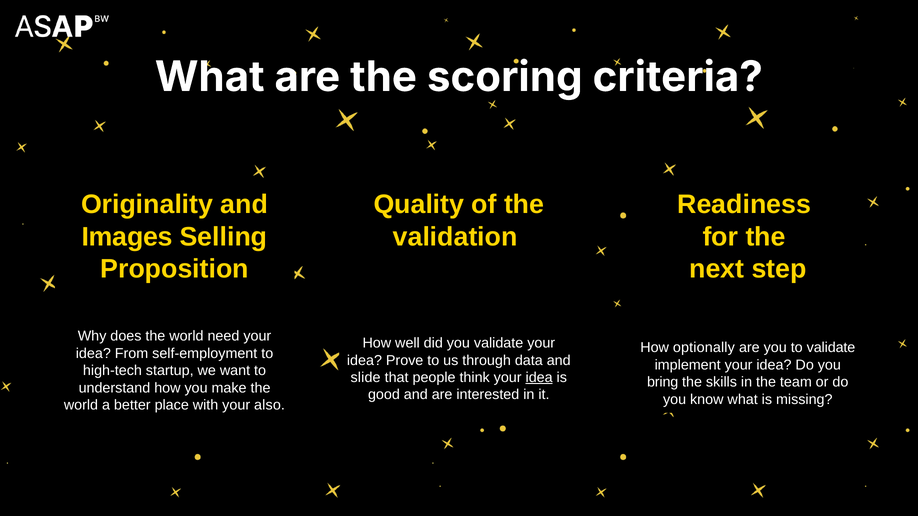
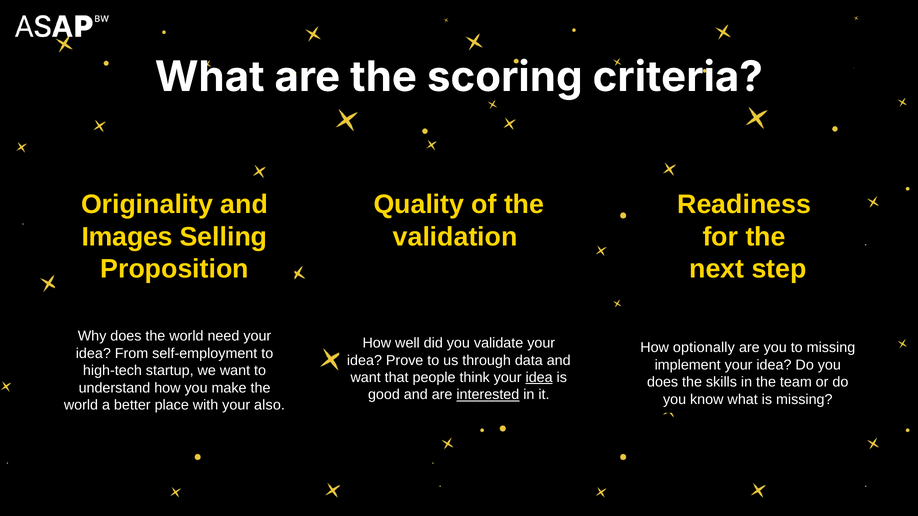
to validate: validate -> missing (831, 348)
slide: slide -> want (366, 378)
bring: bring -> does (663, 382)
interested underline: none -> present (488, 395)
